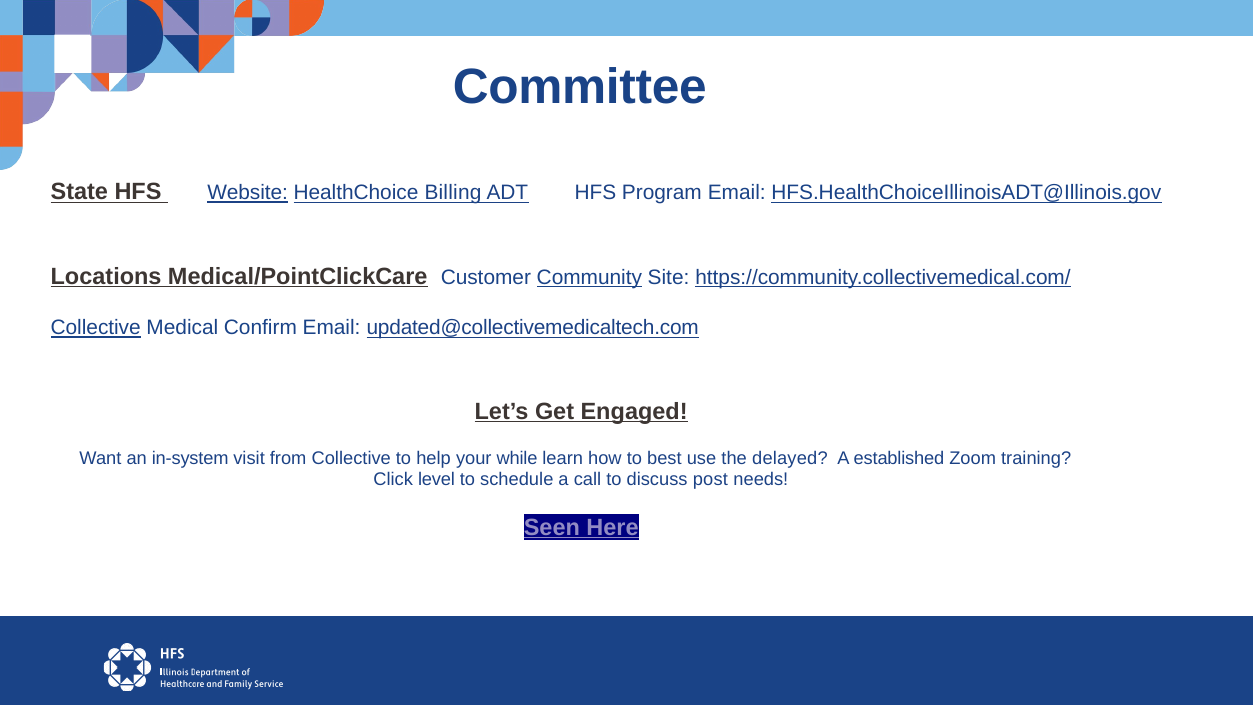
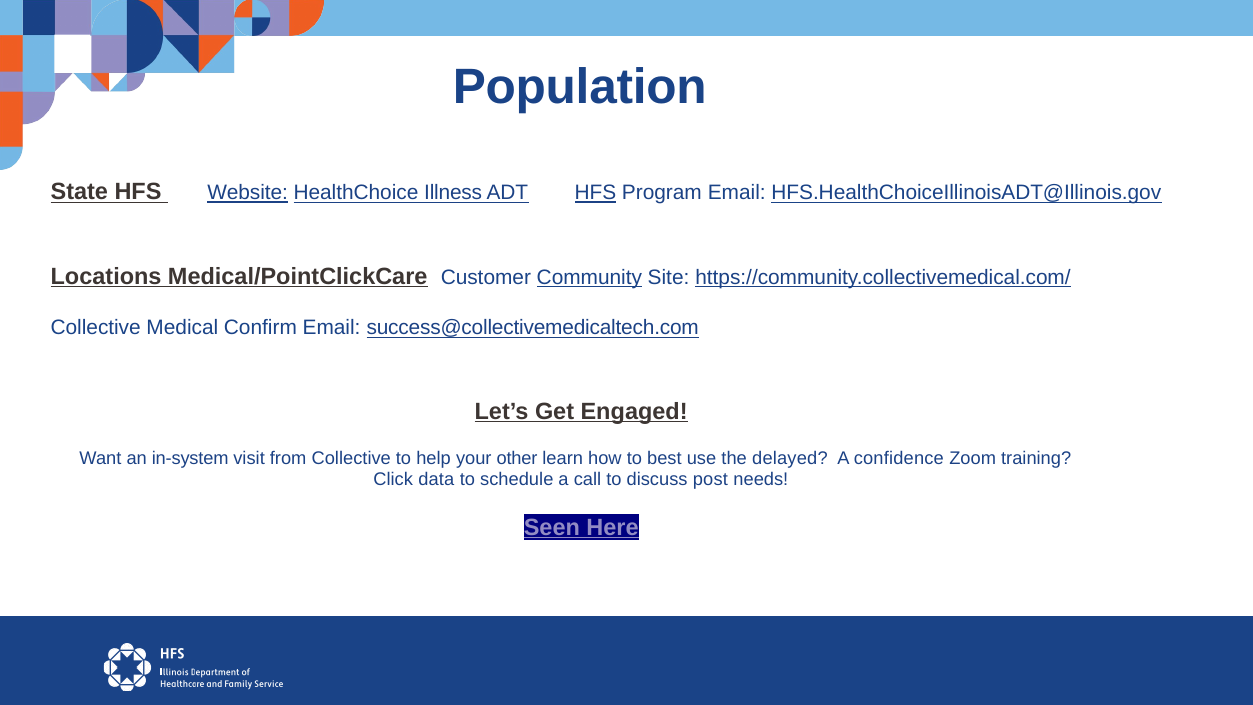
Committee: Committee -> Population (580, 87)
Billing: Billing -> Illness (453, 193)
HFS underline: none -> present (595, 193)
Collective underline: present -> none (96, 328)
updated@collectivemedicaltech.com: updated@collectivemedicaltech.com -> success@collectivemedicaltech.com (533, 328)
while: while -> other (517, 458)
established: established -> confidence (899, 458)
level: level -> data (436, 480)
